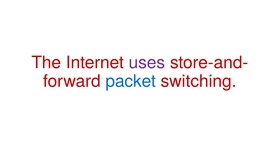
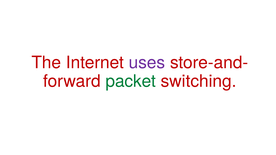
packet colour: blue -> green (131, 81)
